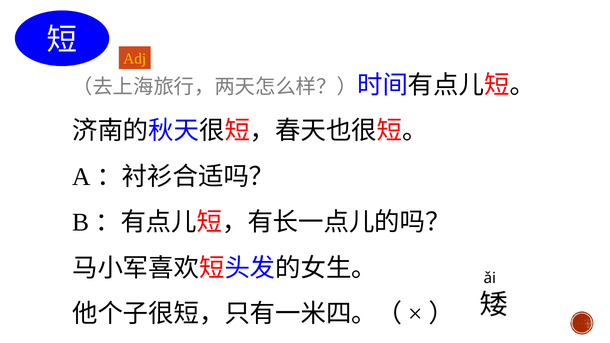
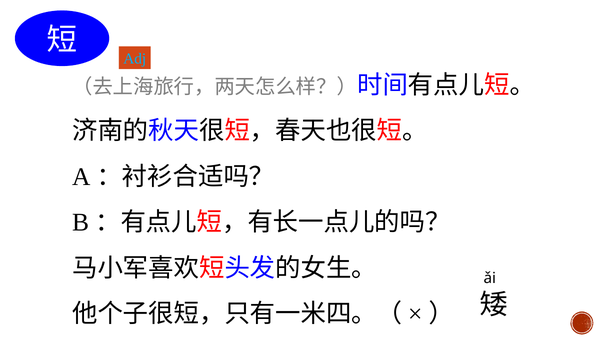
Adj colour: yellow -> light blue (135, 59)
